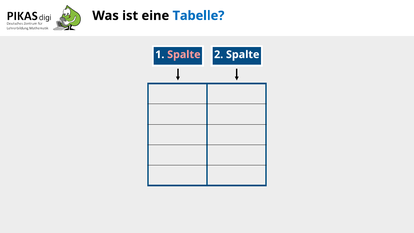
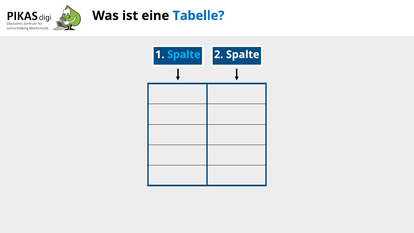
Spalte colour: pink -> light blue (184, 55)
